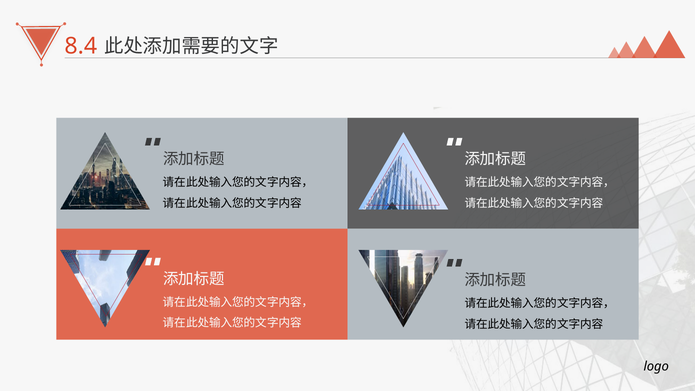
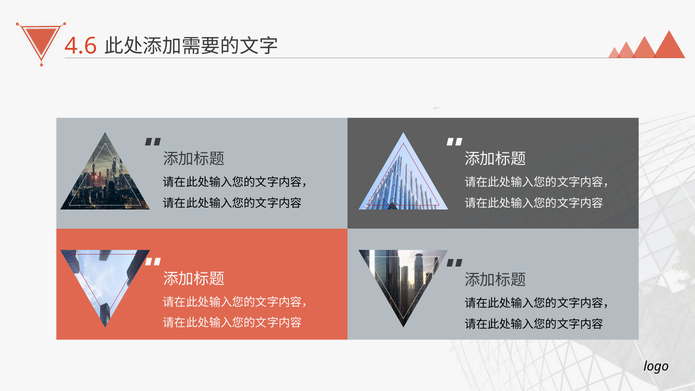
8.4: 8.4 -> 4.6 (81, 46)
